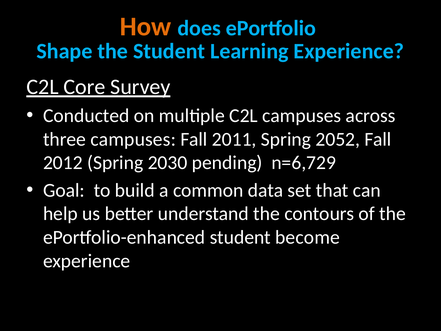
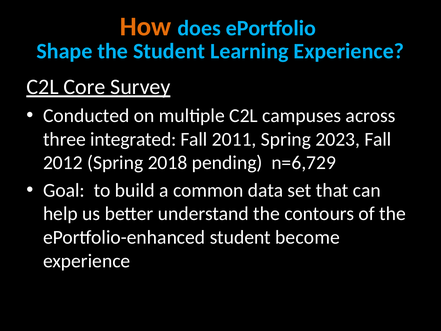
three campuses: campuses -> integrated (133, 139)
2052: 2052 -> 2023 (338, 139)
2030: 2030 -> 2018 (168, 163)
